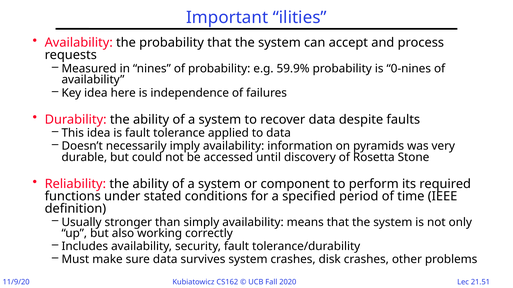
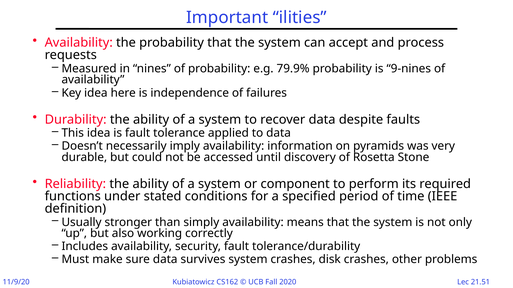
59.9%: 59.9% -> 79.9% (293, 69)
0-nines: 0-nines -> 9-nines (409, 69)
